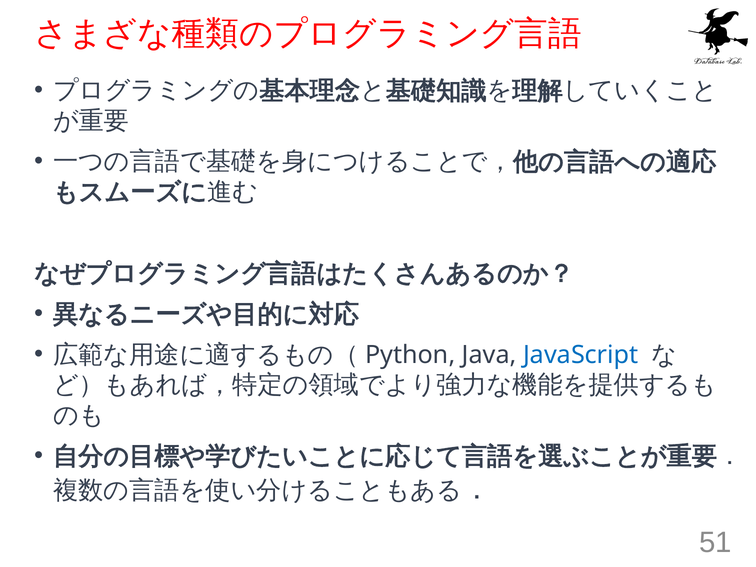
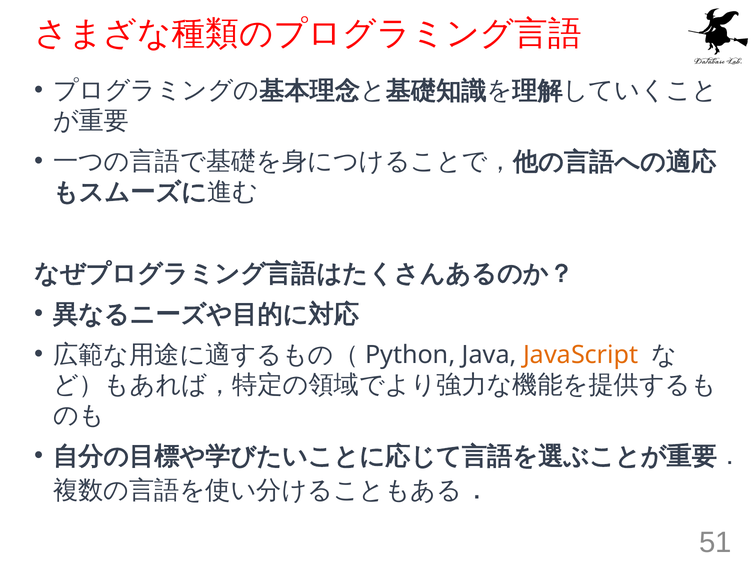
JavaScript colour: blue -> orange (581, 355)
